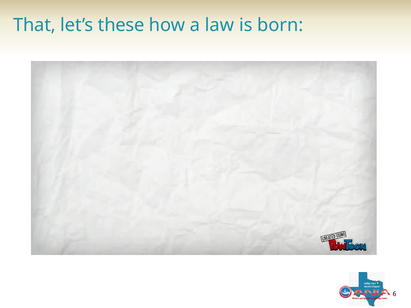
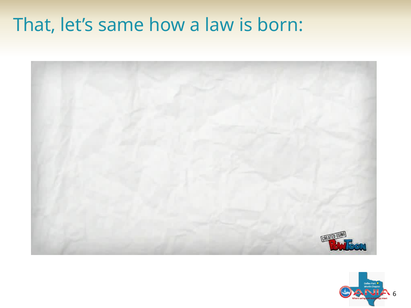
these: these -> same (121, 25)
